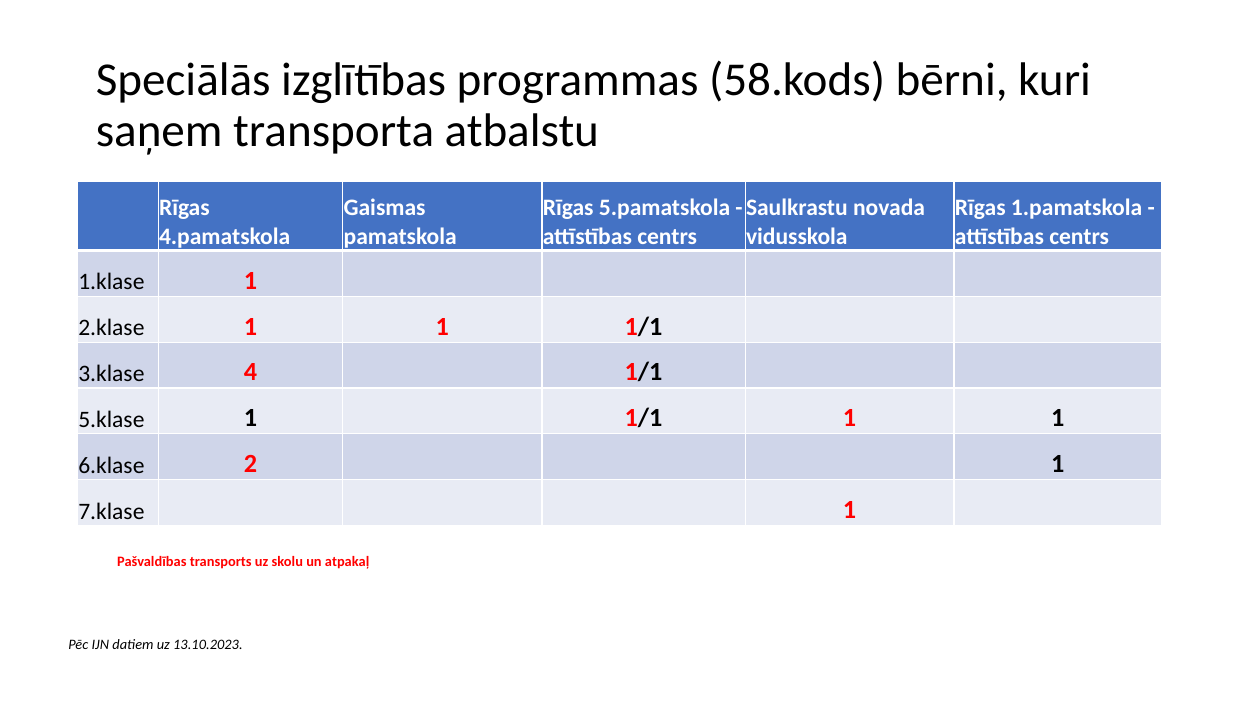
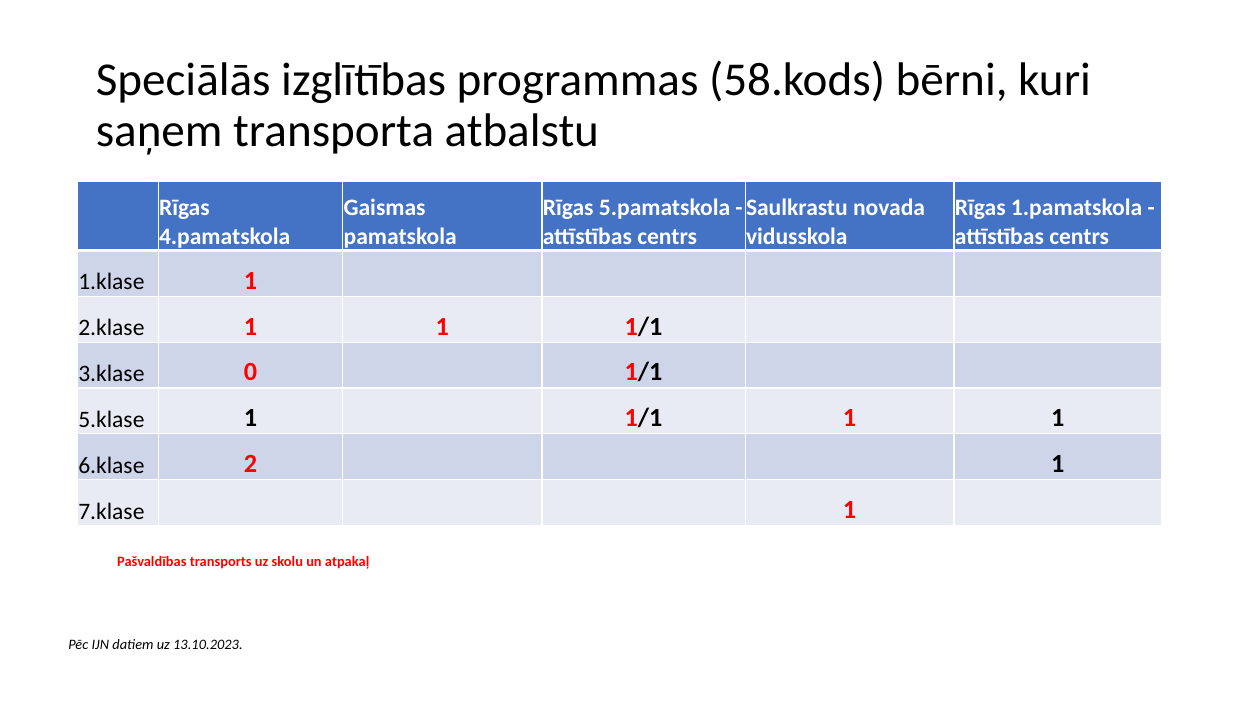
4: 4 -> 0 (250, 372)
